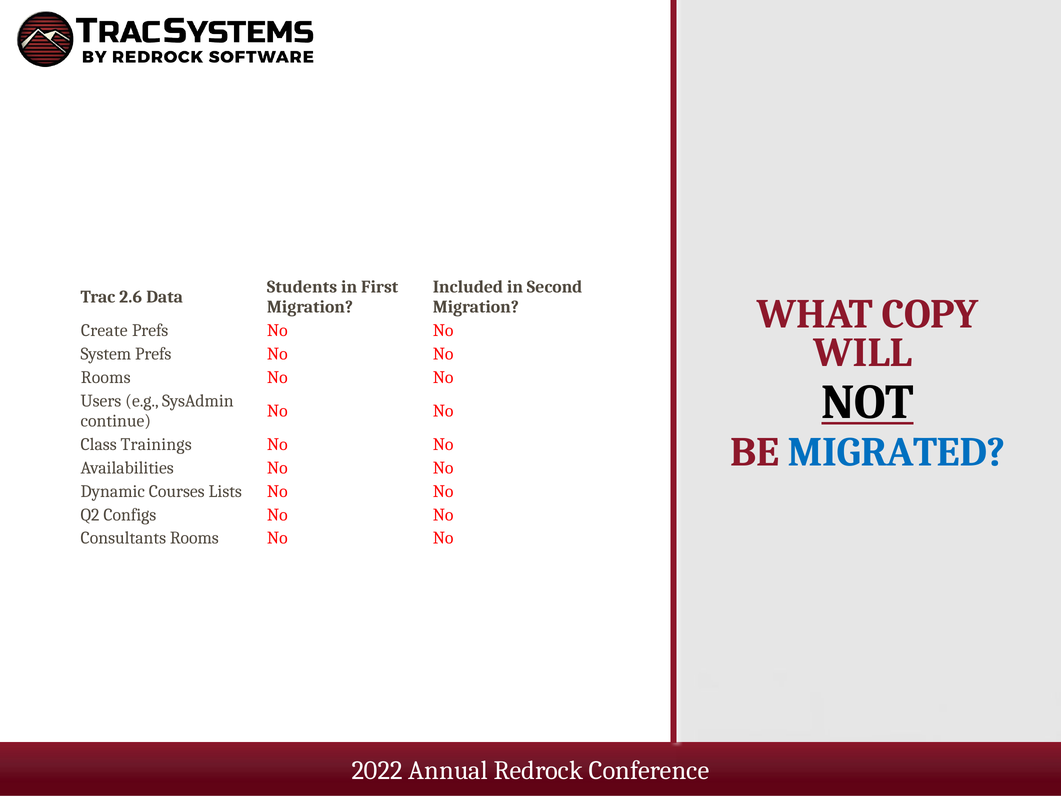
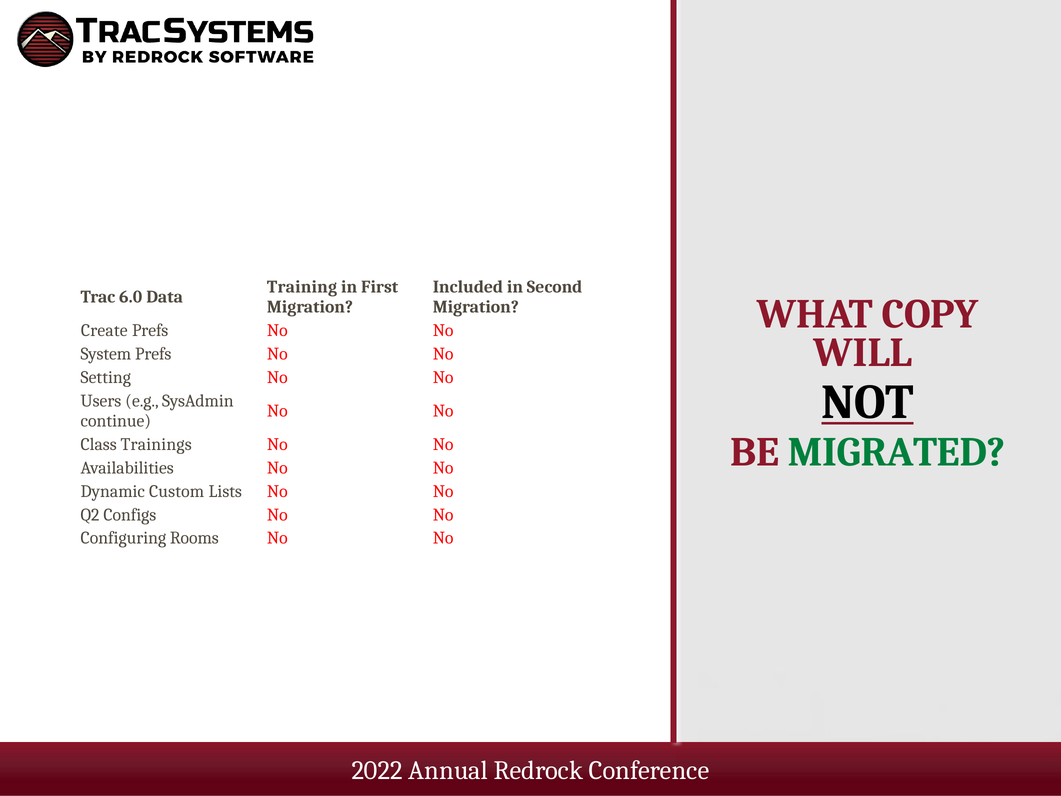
Students: Students -> Training (302, 287)
2.6: 2.6 -> 6.0 (131, 297)
Rooms: Rooms -> Setting (106, 377)
MIGRATED colour: blue -> green (897, 452)
Courses: Courses -> Custom (177, 491)
Consultants: Consultants -> Configuring (123, 538)
